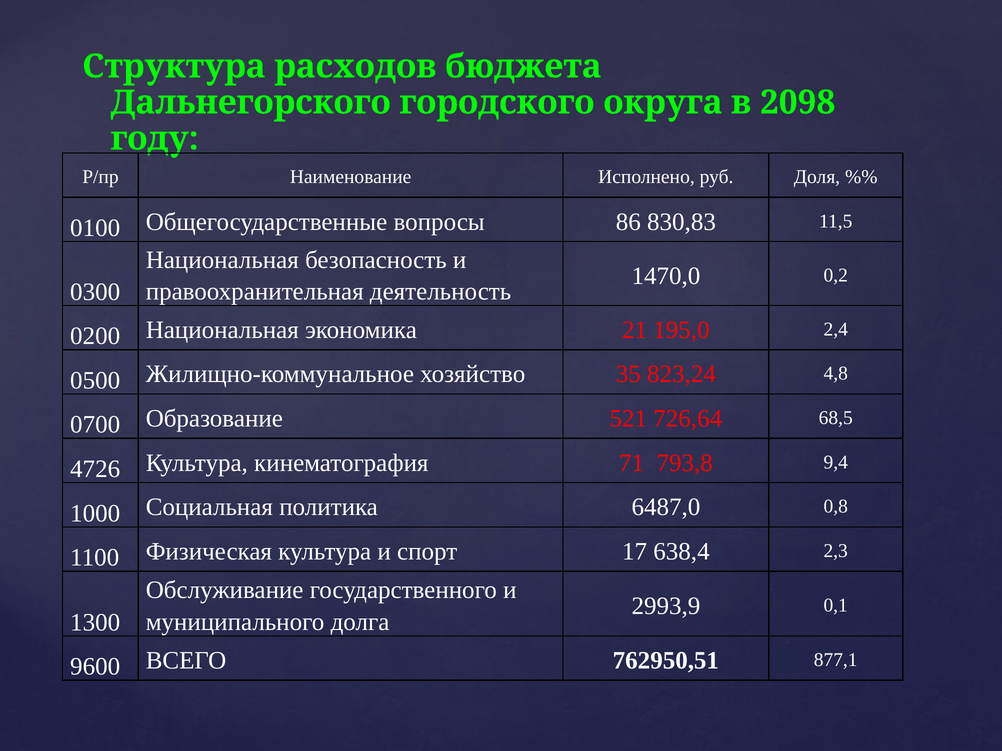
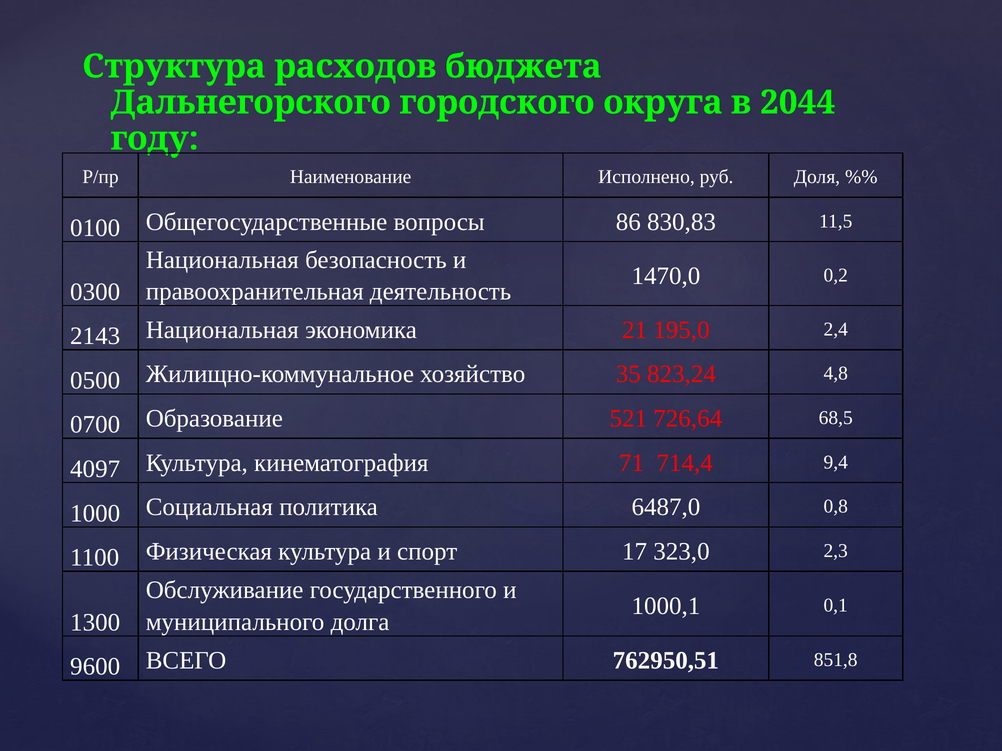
2098: 2098 -> 2044 (798, 103)
0200: 0200 -> 2143 (95, 336)
4726: 4726 -> 4097 (95, 469)
793,8: 793,8 -> 714,4 (685, 463)
638,4: 638,4 -> 323,0 (681, 552)
2993,9: 2993,9 -> 1000,1 (666, 606)
877,1: 877,1 -> 851,8 (836, 660)
